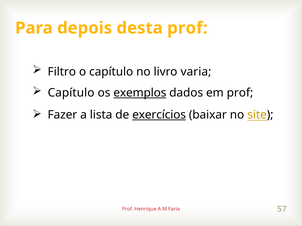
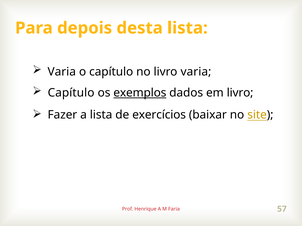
desta prof: prof -> lista (187, 28)
Filtro: Filtro -> Varia (62, 72)
em prof: prof -> livro (240, 93)
exercícios underline: present -> none (159, 115)
